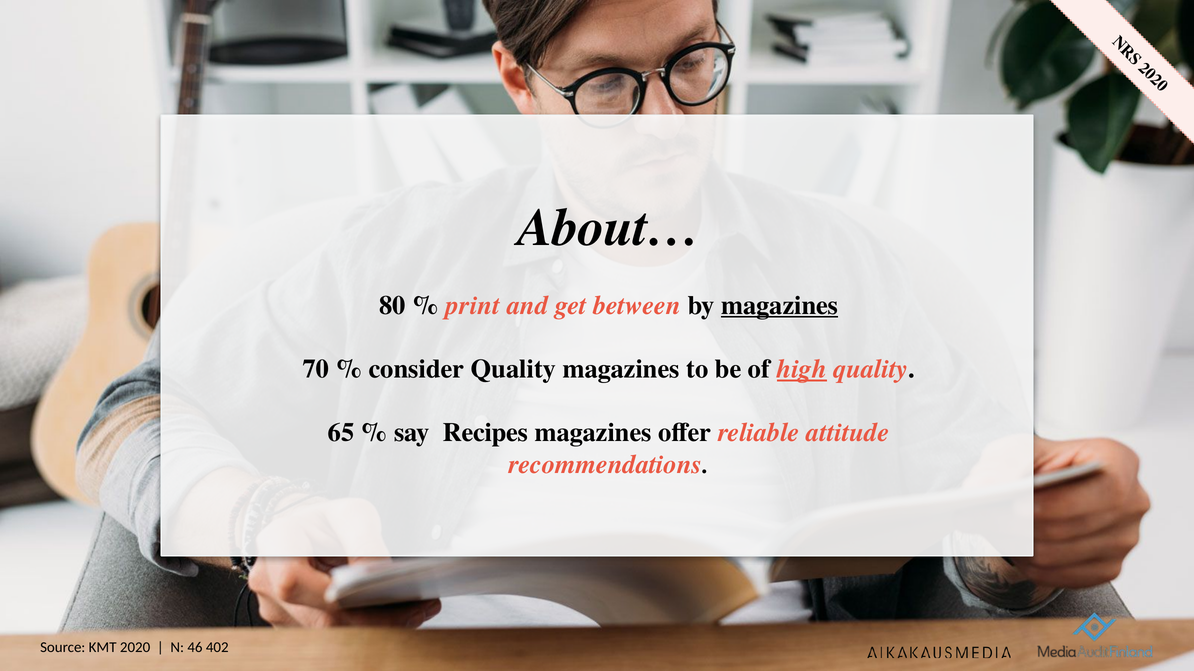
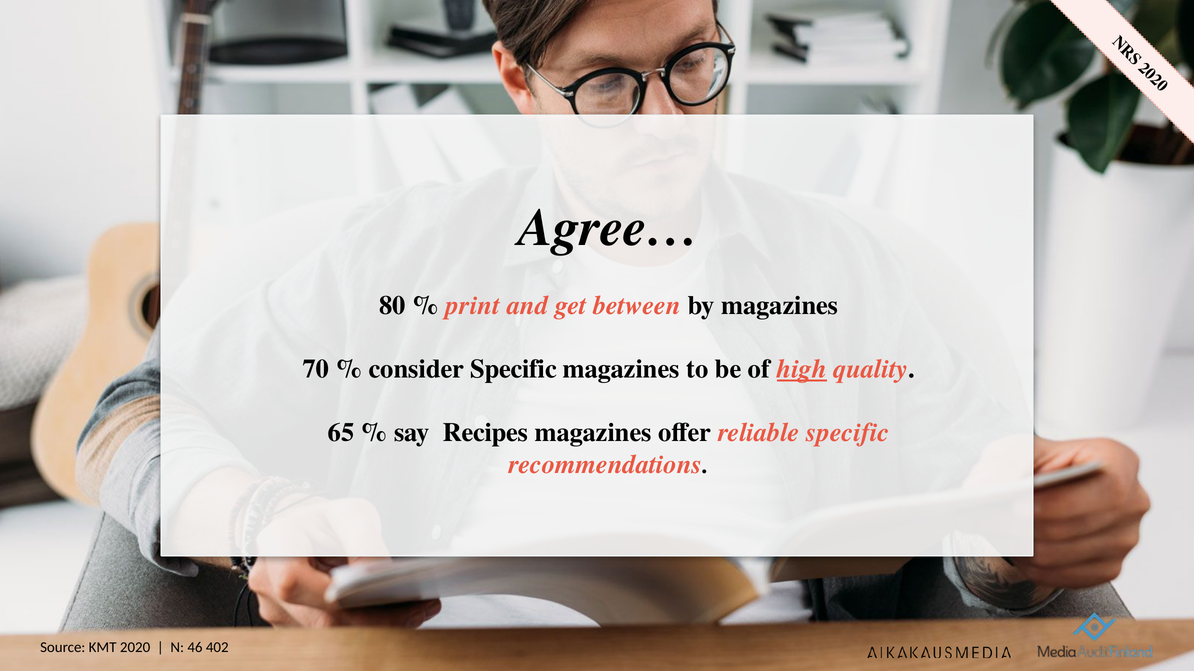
About…: About… -> Agree… (609, 228)
magazines underline: present -> none (780, 306)
consider Quality: Quality -> Specific (514, 369)
reliable attitude: attitude -> specific (848, 433)
